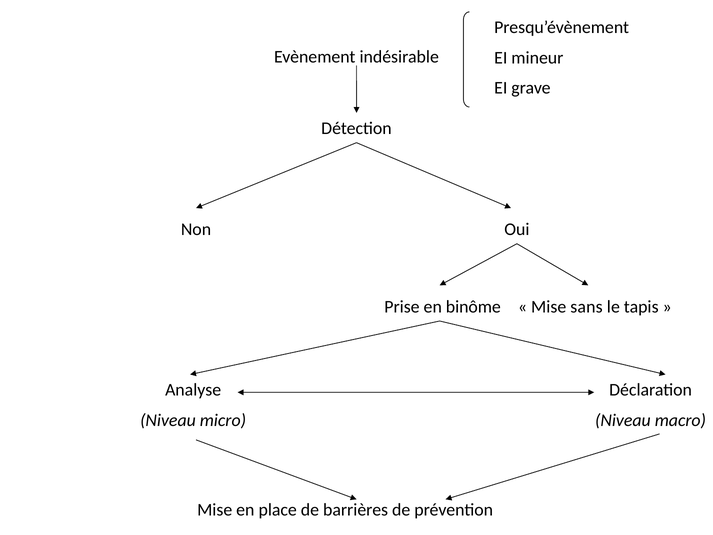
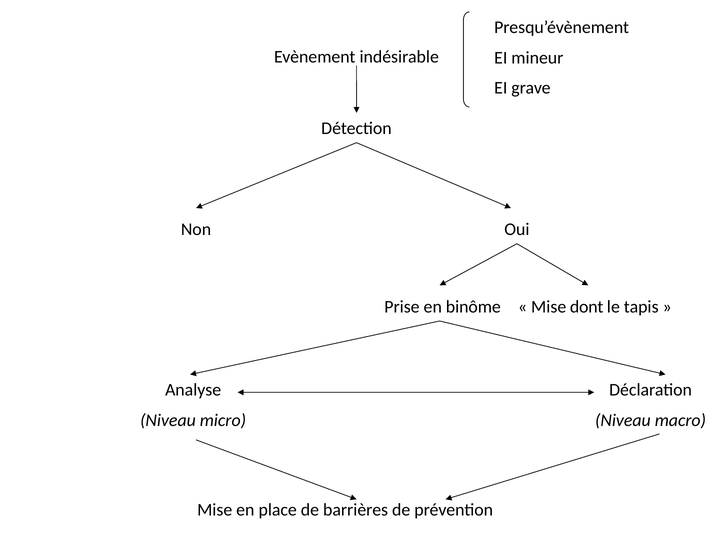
sans: sans -> dont (587, 307)
